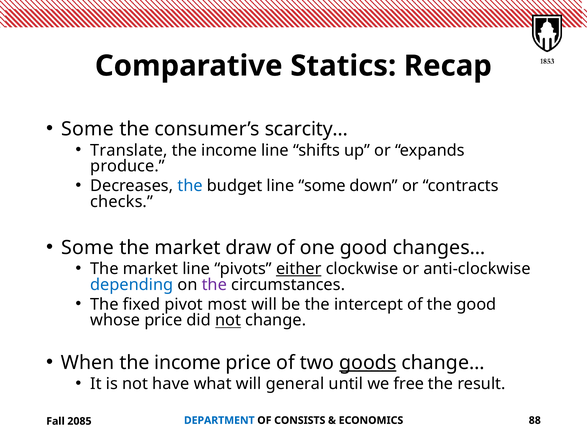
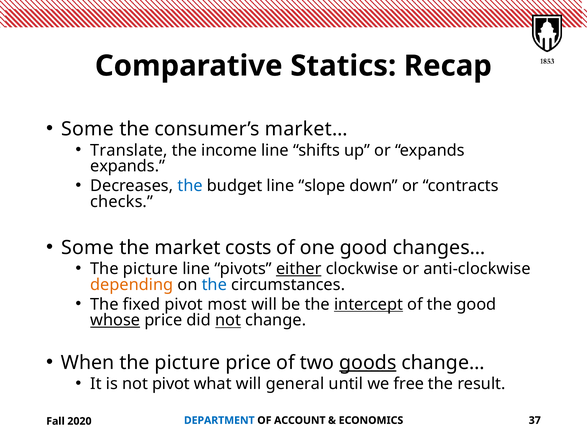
scarcity…: scarcity… -> market… (306, 129)
produce: produce -> expands (128, 166)
line some: some -> slope (322, 185)
draw: draw -> costs (248, 247)
market: market -> picture (150, 268)
depending colour: blue -> orange (132, 284)
the colour: purple -> blue (214, 284)
intercept underline: none -> present (369, 304)
whose underline: none -> present (115, 320)
When the income: income -> picture (187, 362)
not have: have -> pivot (171, 383)
CONSISTS: CONSISTS -> ACCOUNT (300, 420)
88: 88 -> 37 (535, 420)
2085: 2085 -> 2020 (79, 421)
